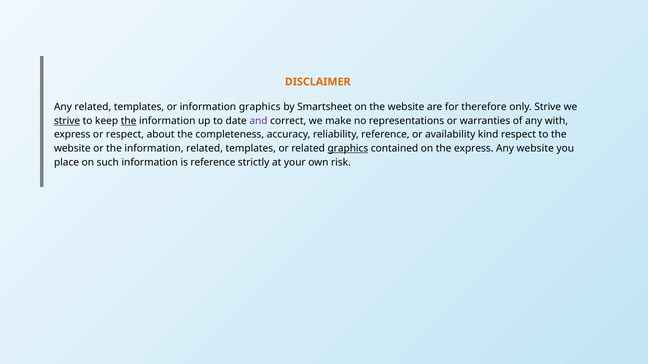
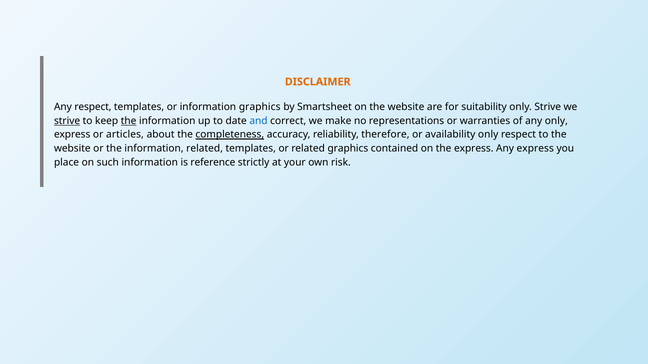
Any related: related -> respect (93, 107)
therefore: therefore -> suitability (484, 107)
and colour: purple -> blue (258, 121)
any with: with -> only (556, 121)
or respect: respect -> articles (125, 135)
completeness underline: none -> present (230, 135)
reliability reference: reference -> therefore (385, 135)
availability kind: kind -> only (488, 135)
graphics underline: present -> none (348, 149)
Any website: website -> express (535, 149)
